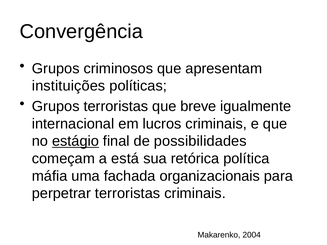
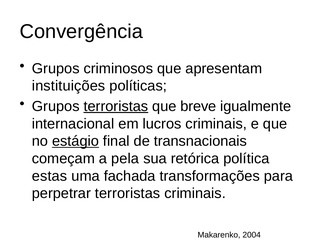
terroristas underline: none -> present (116, 106)
possibilidades: possibilidades -> transnacionais (200, 141)
está: está -> pela (125, 159)
máfia: máfia -> estas (50, 176)
organizacionais: organizacionais -> transformações (210, 176)
